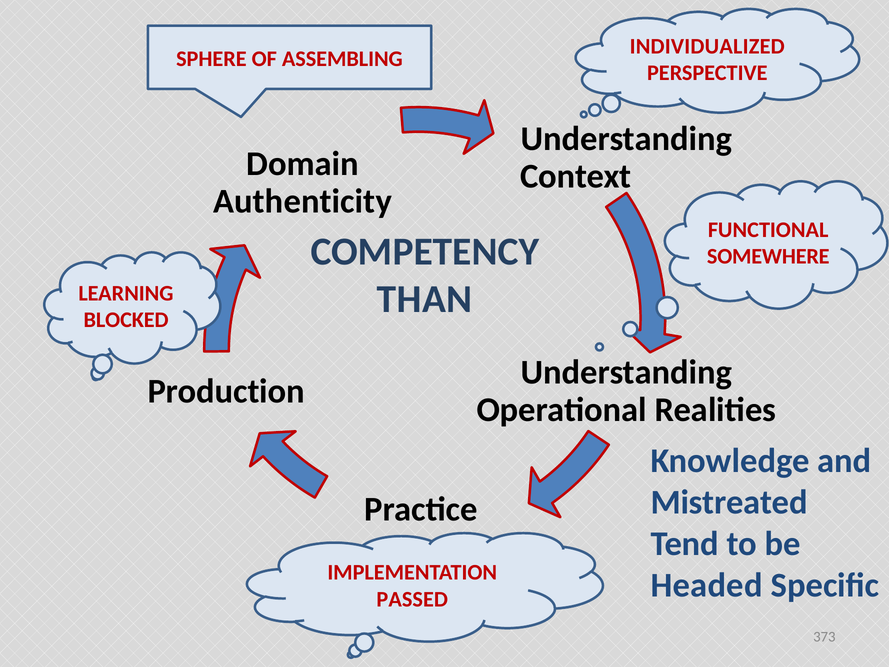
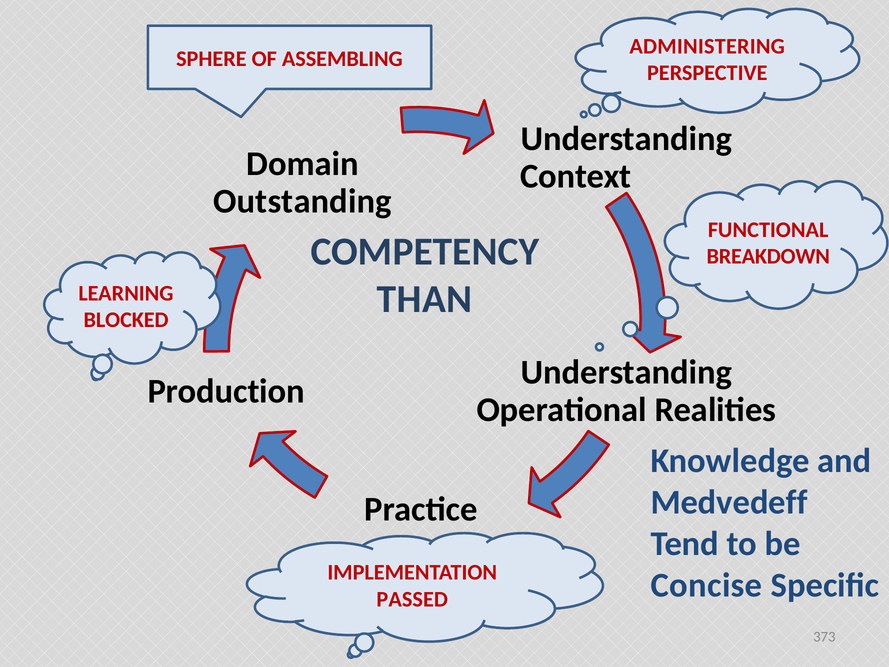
INDIVIDUALIZED: INDIVIDUALIZED -> ADMINISTERING (707, 46)
Authenticity: Authenticity -> Outstanding (303, 201)
SOMEWHERE: SOMEWHERE -> BREAKDOWN (768, 256)
Mistreated: Mistreated -> Medvedeff (729, 502)
Headed: Headed -> Concise (707, 585)
